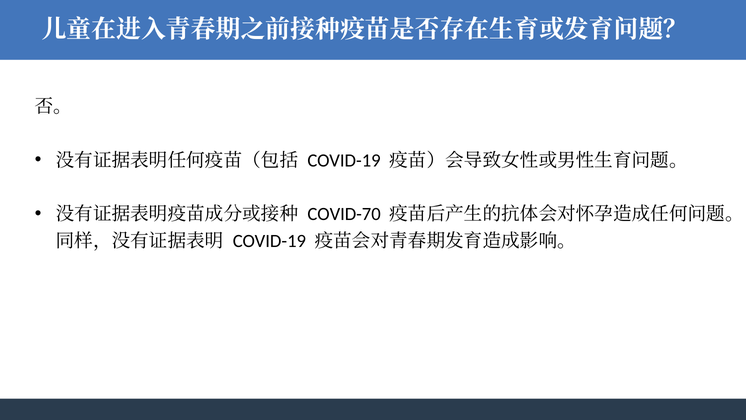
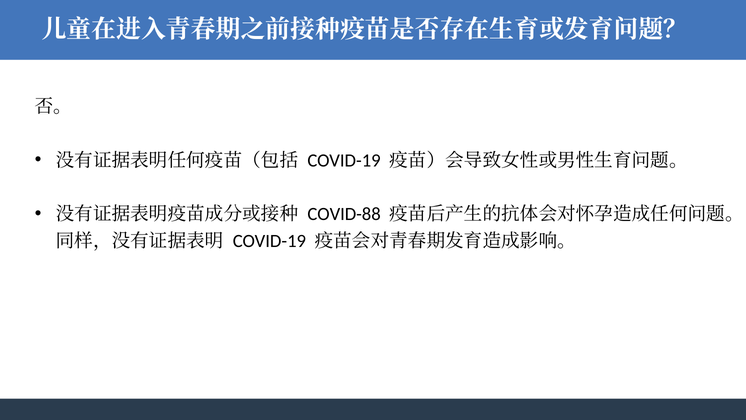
COVID-70: COVID-70 -> COVID-88 (344, 214)
